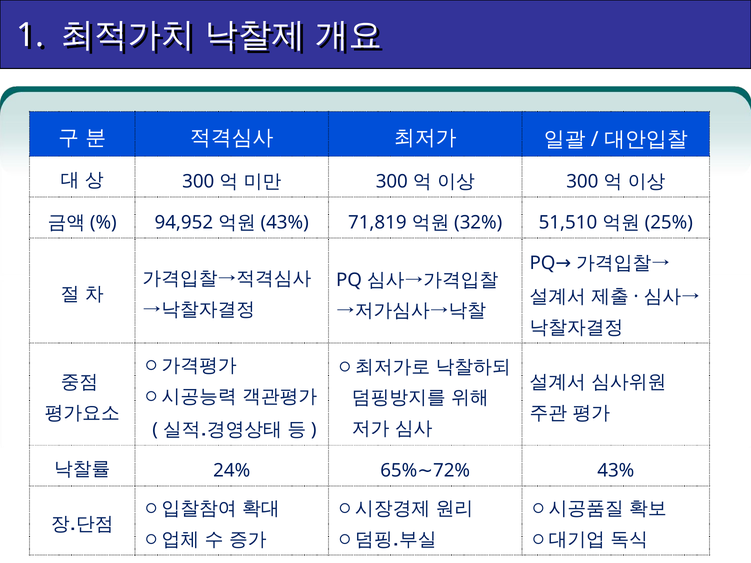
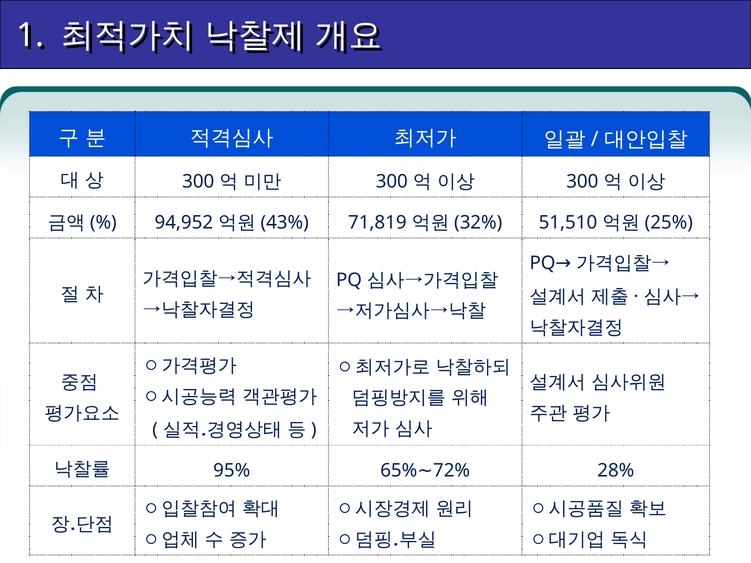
24%: 24% -> 95% (232, 471)
43%: 43% -> 28% (616, 471)
